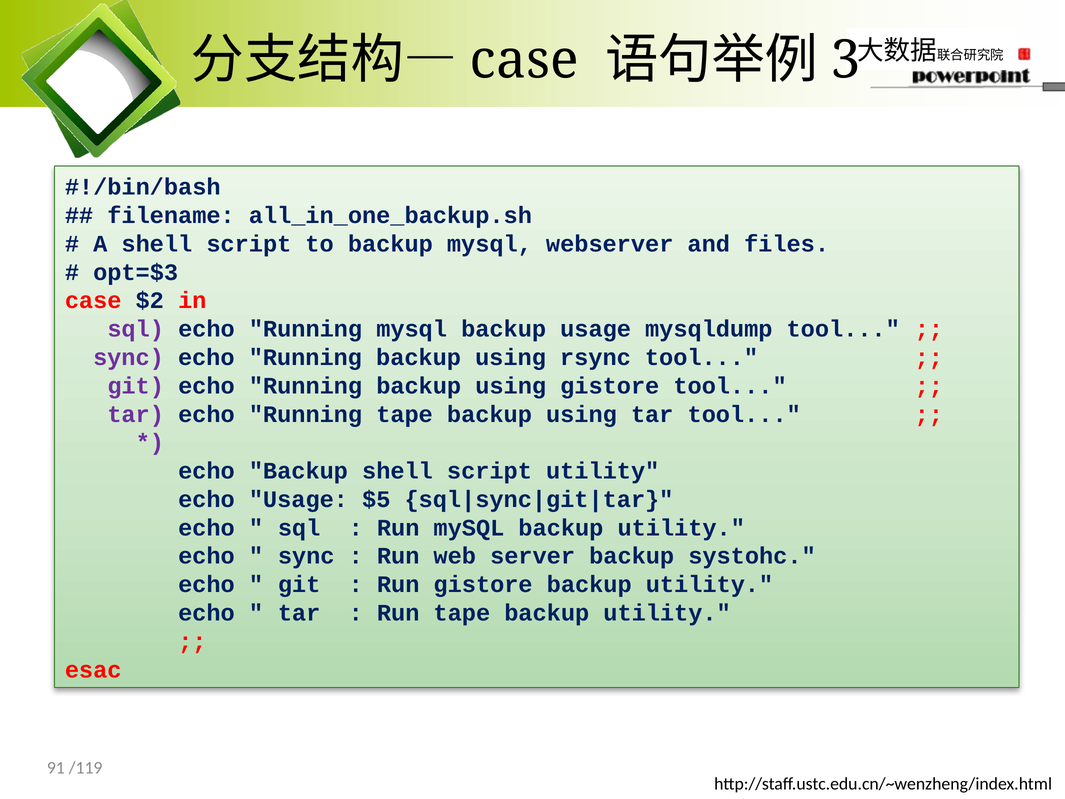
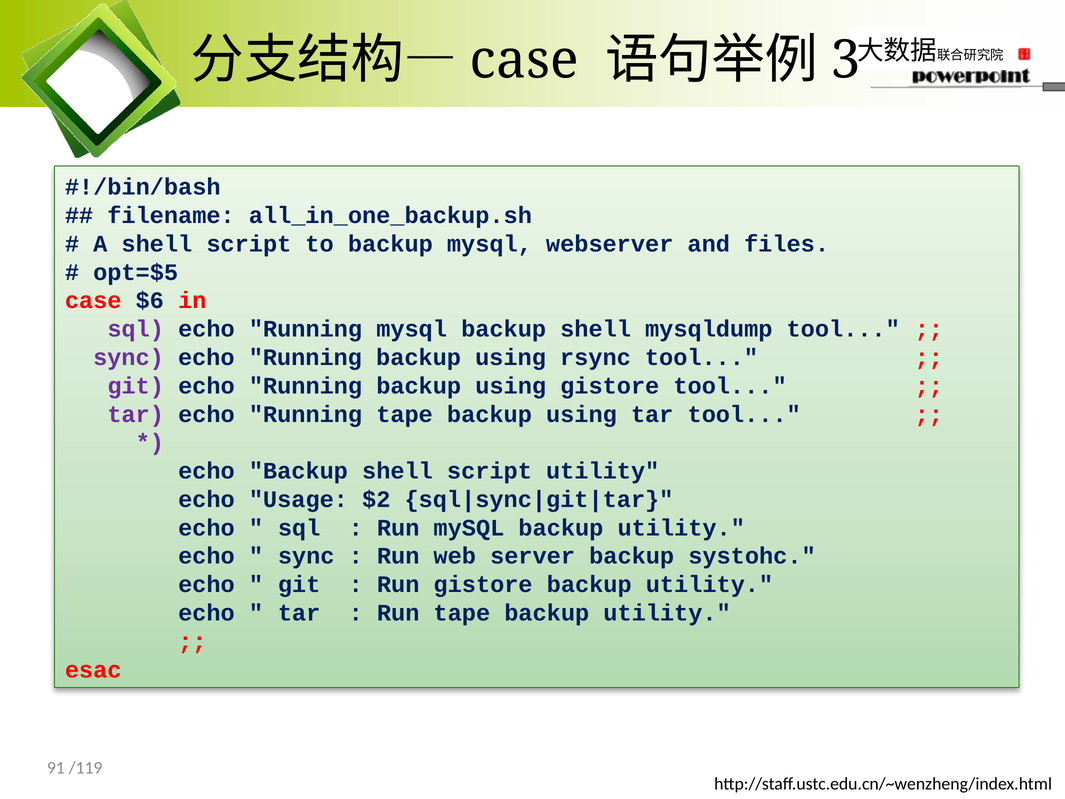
opt=$3: opt=$3 -> opt=$5 (136, 272)
$2: $2 -> $6 (150, 301)
mysql backup usage: usage -> shell (596, 329)
$5: $5 -> $2 (376, 499)
